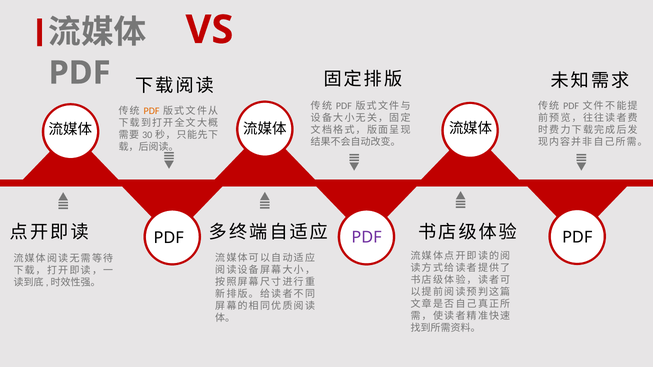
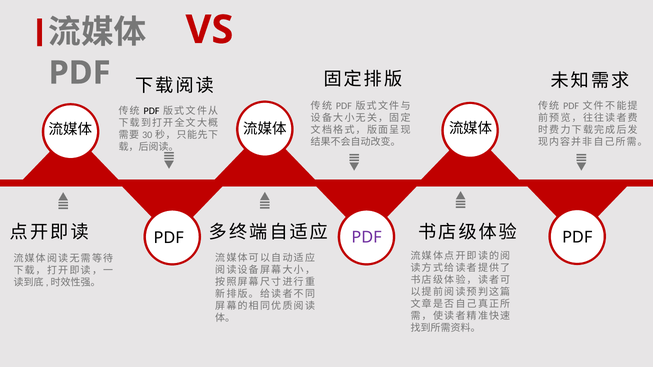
PDF colour: orange -> black (152, 111)
